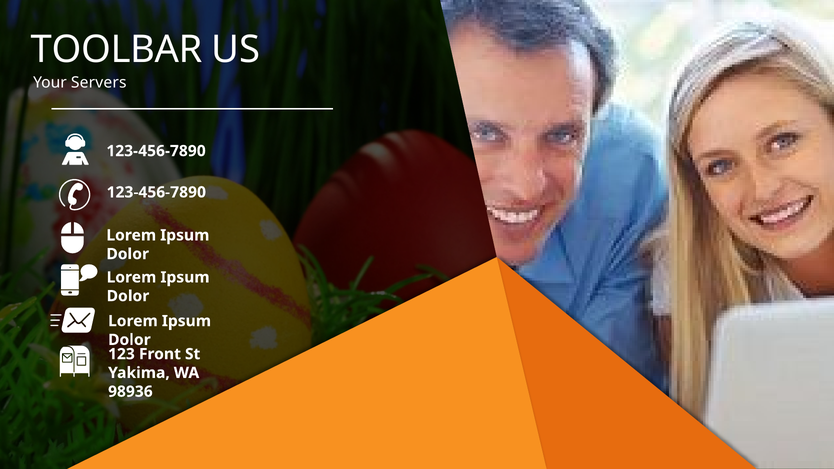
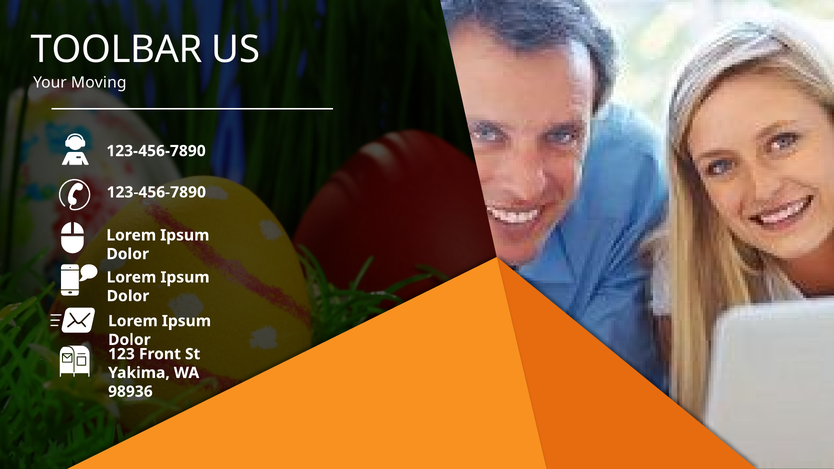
Servers: Servers -> Moving (99, 83)
